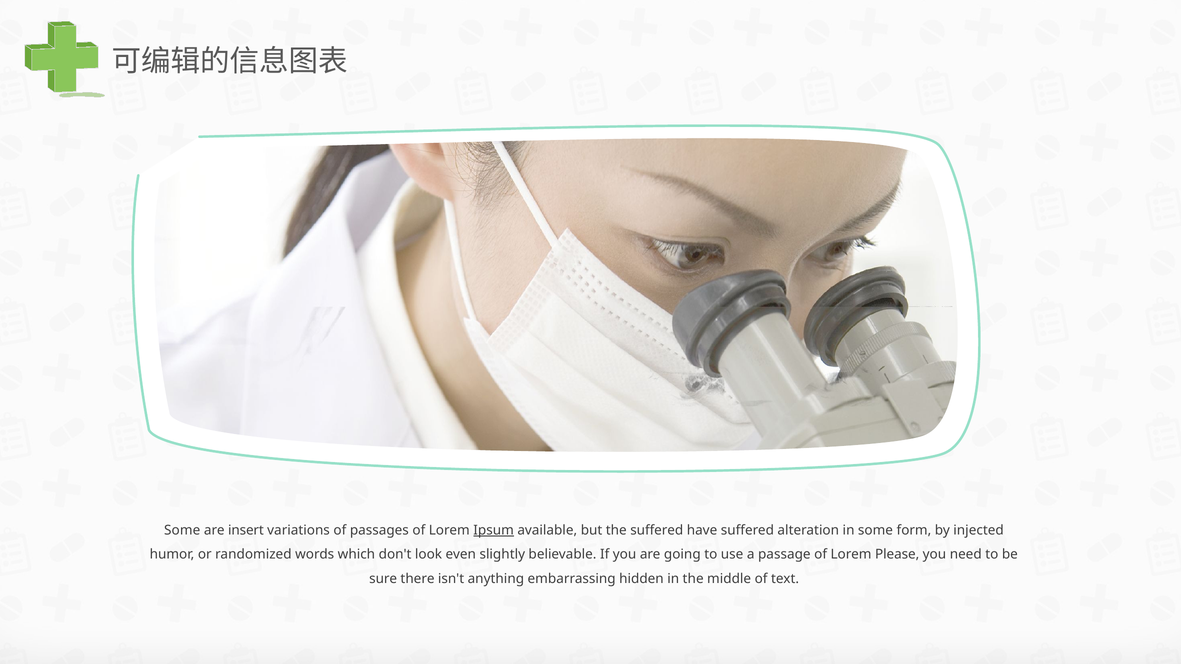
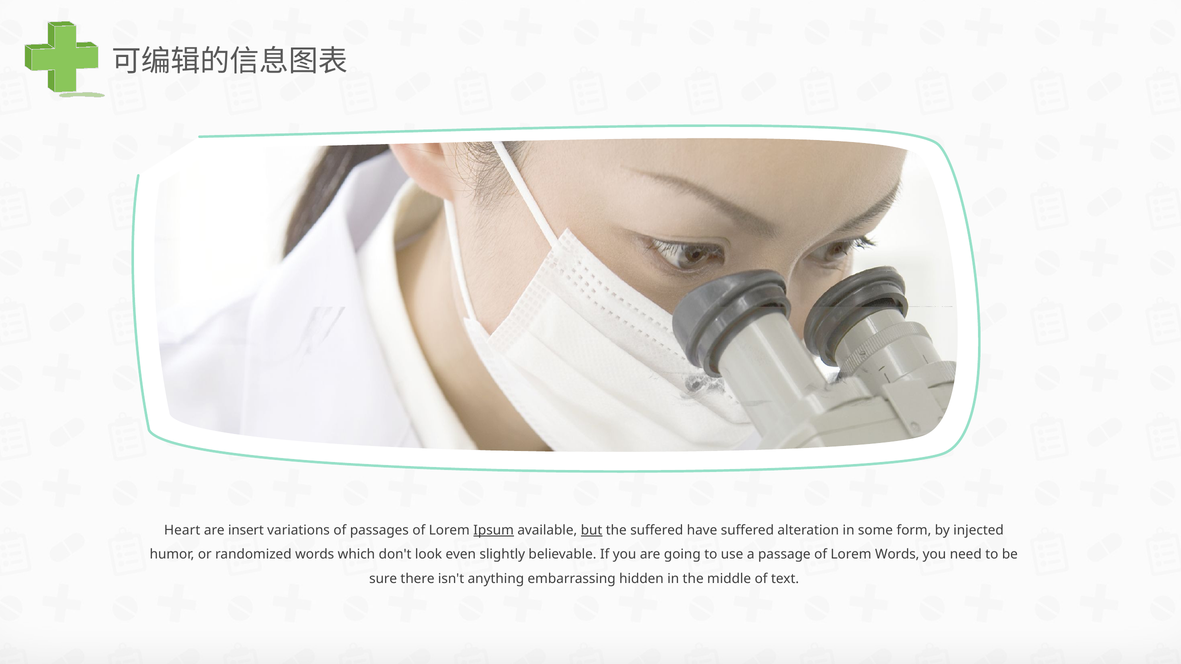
Some: Some -> Heart (182, 530)
but underline: none -> present (592, 530)
Lorem Please: Please -> Words (897, 555)
